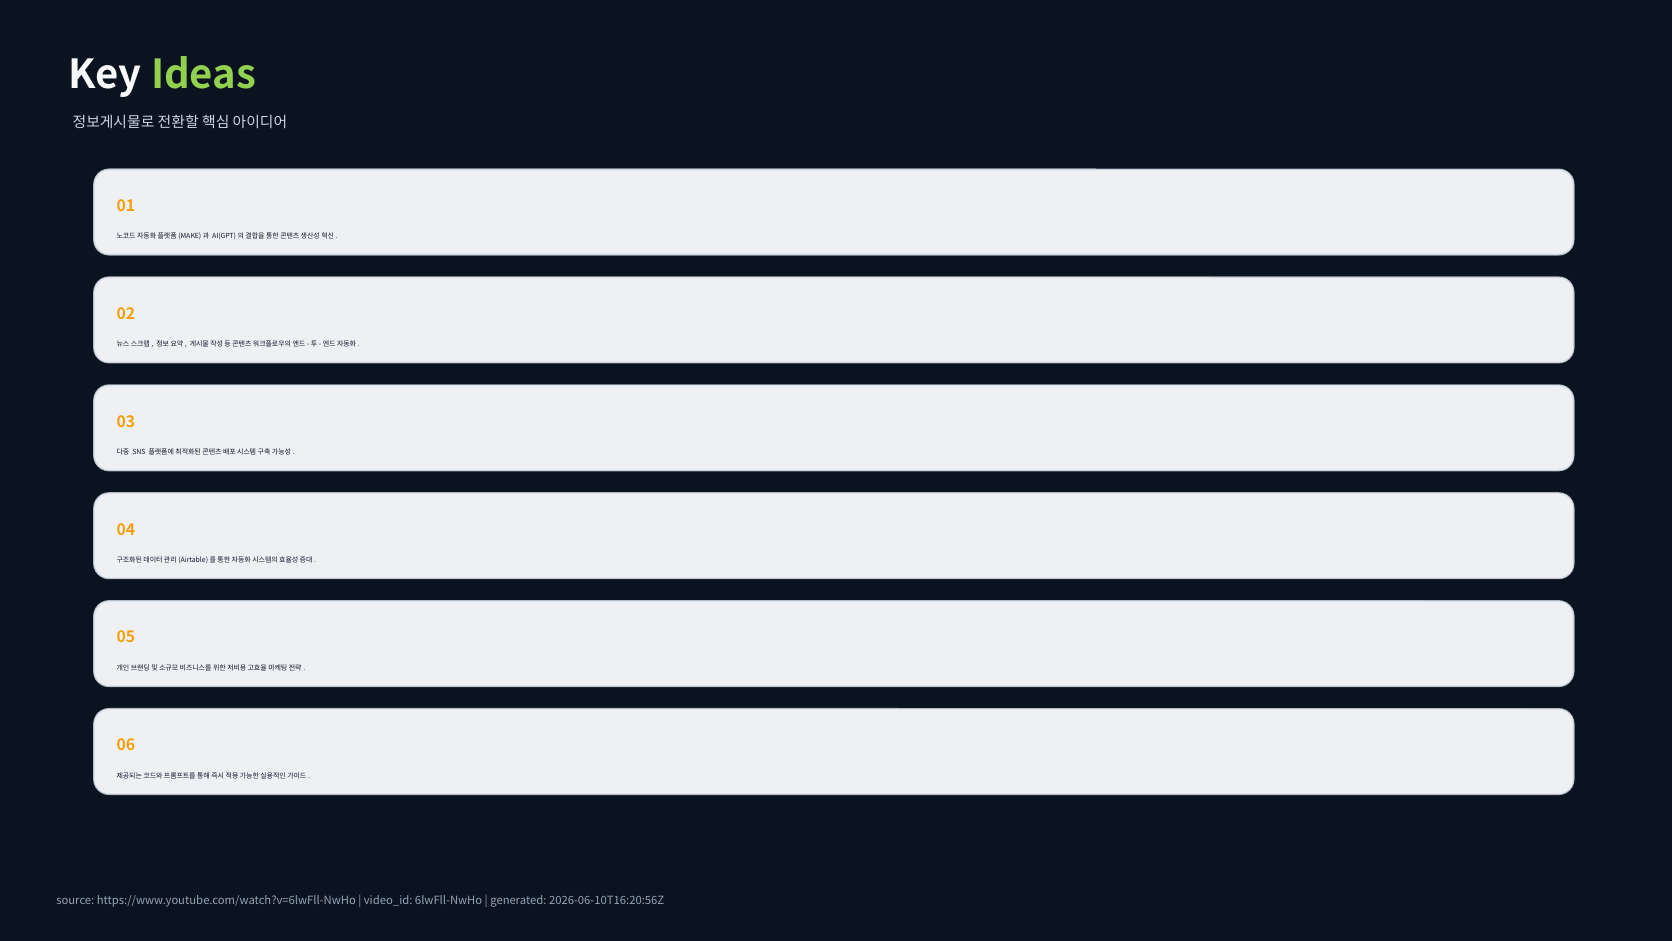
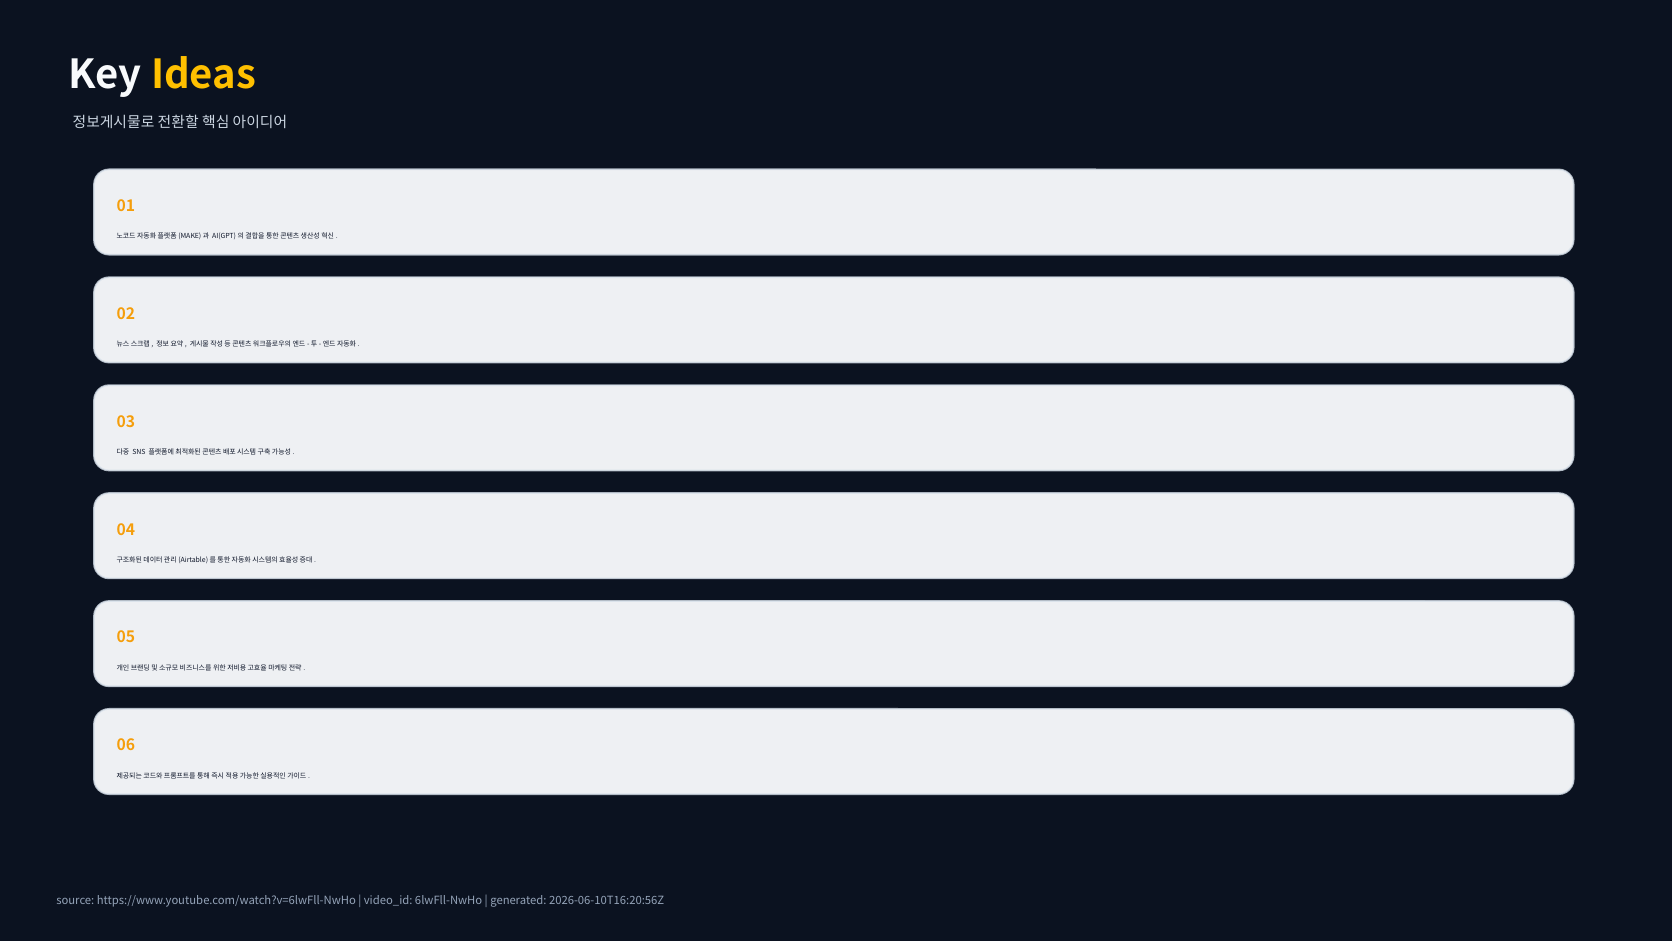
Ideas colour: light green -> yellow (204, 75)
